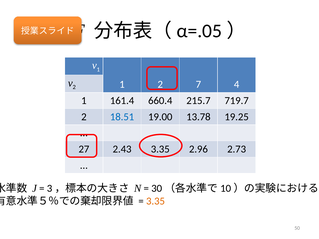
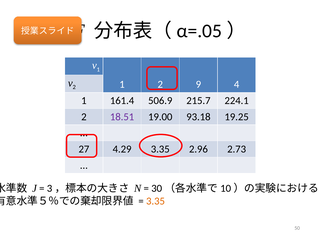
7: 7 -> 9 (198, 85)
660.4: 660.4 -> 506.9 (160, 101)
719.7: 719.7 -> 224.1 (237, 101)
18.51 colour: blue -> purple (122, 117)
13.78: 13.78 -> 93.18 (198, 117)
2.43: 2.43 -> 4.29 (122, 149)
